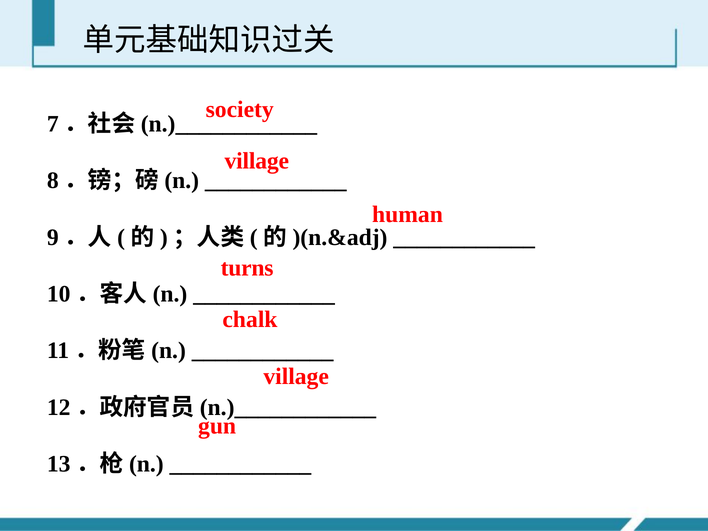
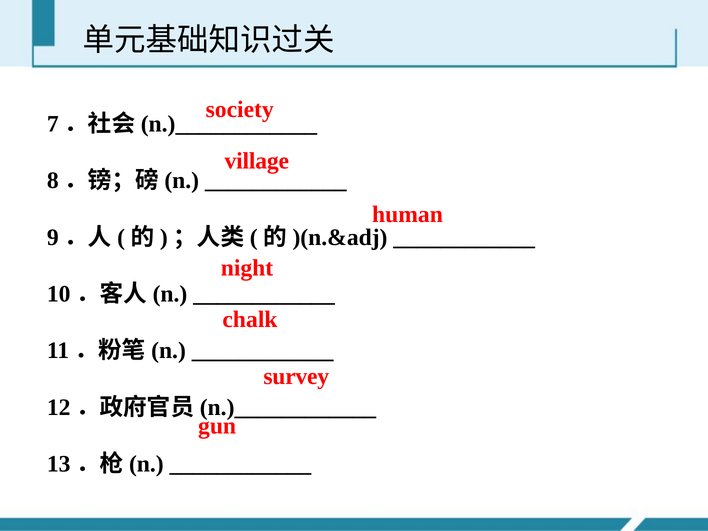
turns: turns -> night (247, 268)
village: village -> survey (296, 377)
